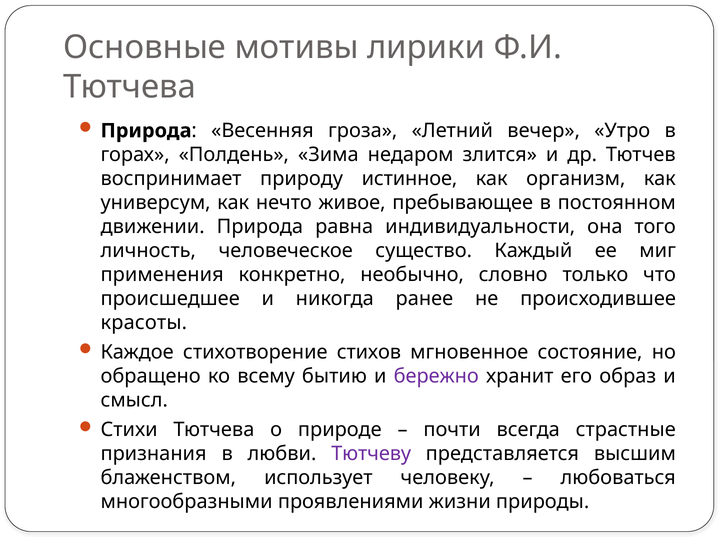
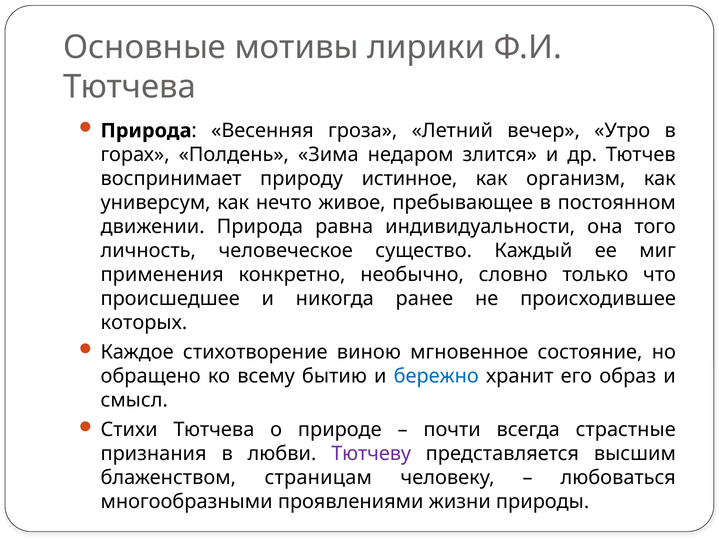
красоты: красоты -> которых (144, 323)
стихов: стихов -> виною (369, 352)
бережно colour: purple -> blue (436, 376)
использует: использует -> страницам (318, 478)
